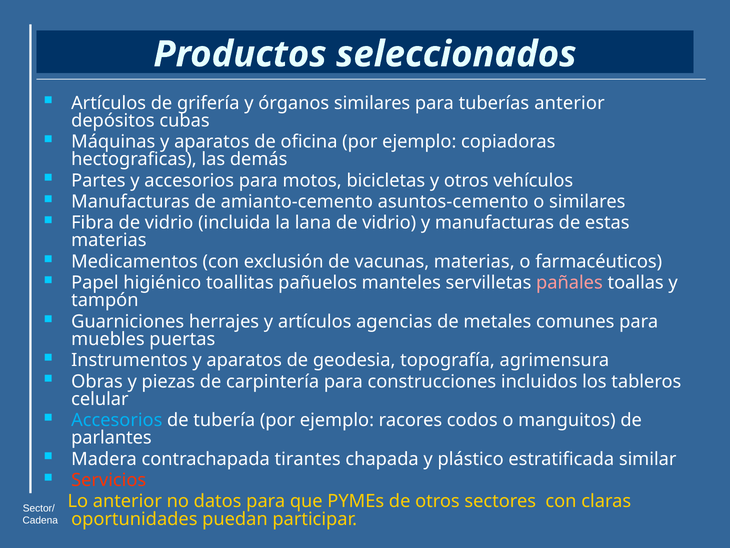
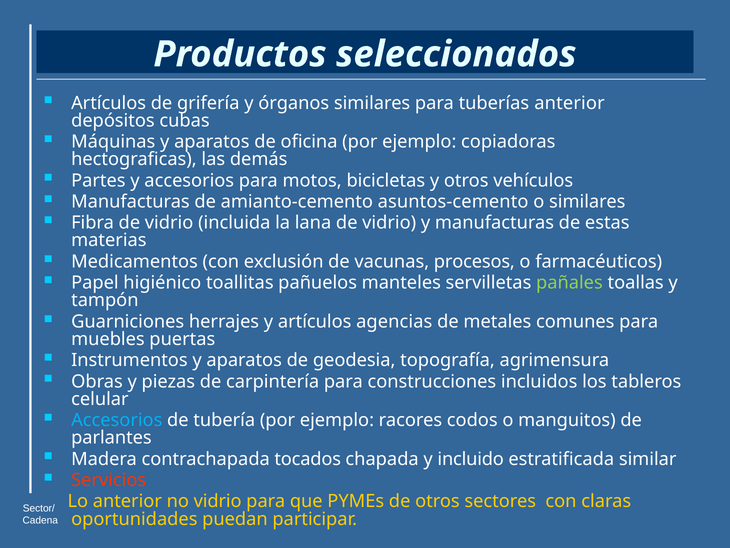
vacunas materias: materias -> procesos (474, 261)
pañales colour: pink -> light green (569, 283)
tirantes: tirantes -> tocados (308, 459)
plástico: plástico -> incluido (471, 459)
no datos: datos -> vidrio (218, 501)
